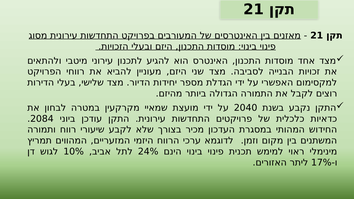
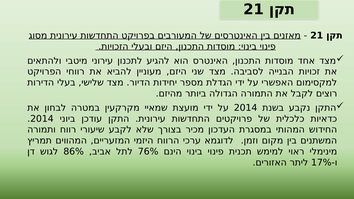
2040: 2040 -> 2014 (246, 108)
2084: 2084 -> 2014 (42, 119)
10%: 10% -> 86% (74, 152)
24%: 24% -> 76% (148, 152)
